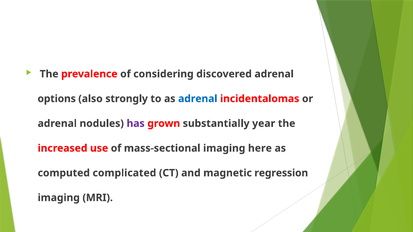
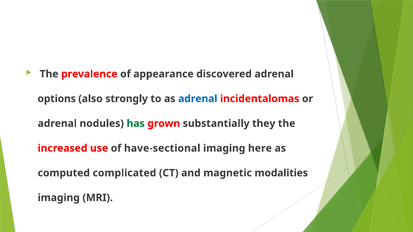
considering: considering -> appearance (163, 74)
has colour: purple -> green (136, 124)
year: year -> they (264, 124)
mass-sectional: mass-sectional -> have-sectional (162, 148)
regression: regression -> modalities (281, 173)
